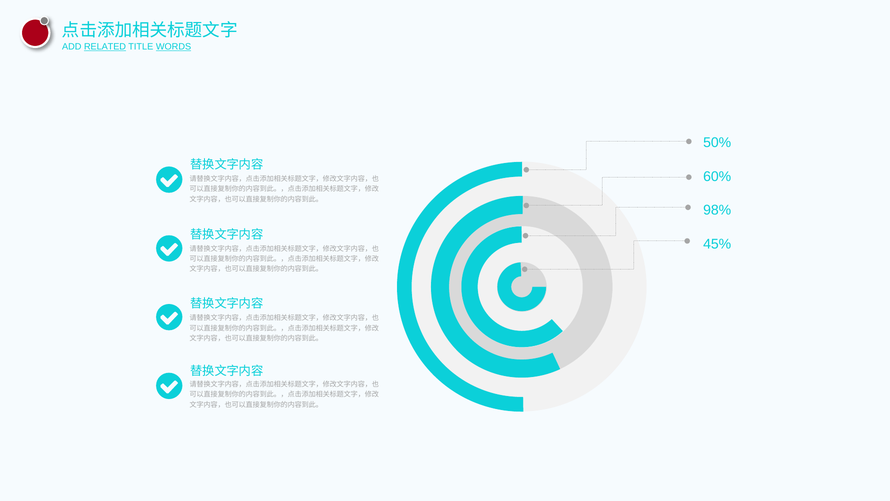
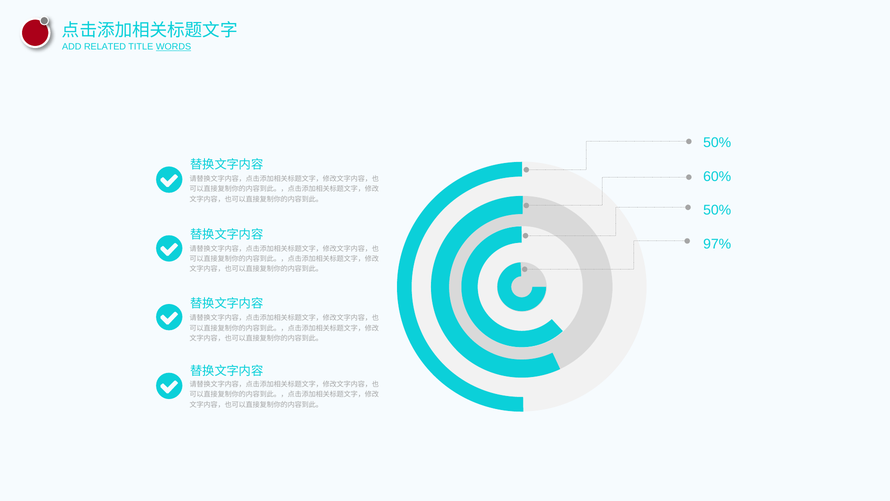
RELATED underline: present -> none (105, 47)
98%: 98% -> 50% (717, 210)
45%: 45% -> 97% (717, 244)
